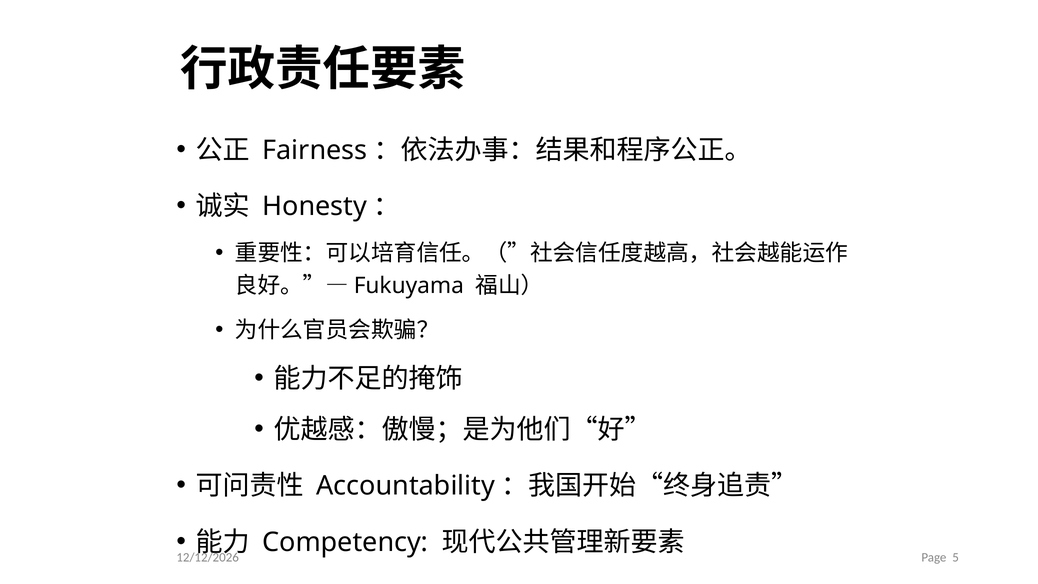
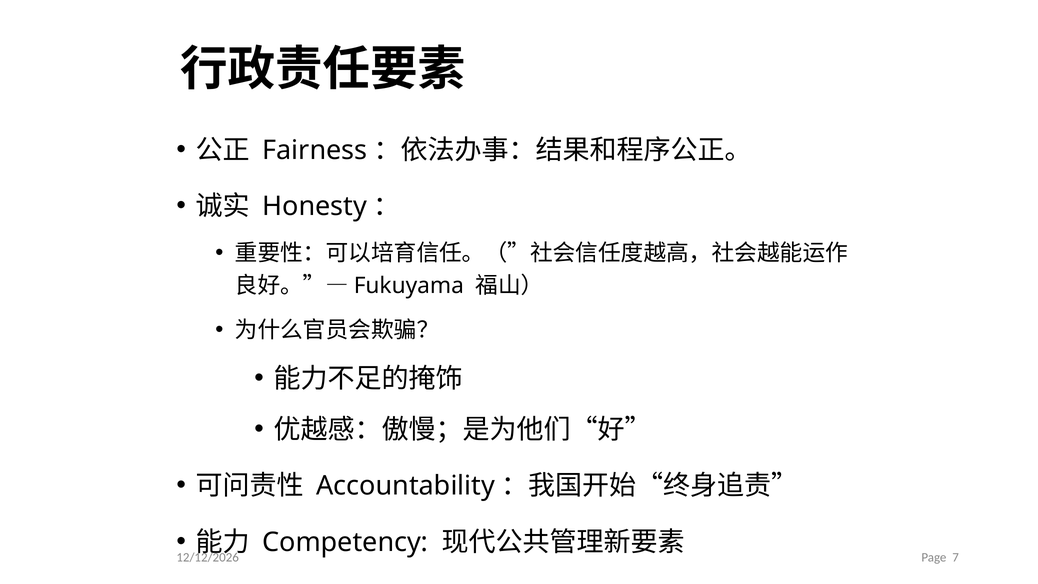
5: 5 -> 7 (956, 557)
